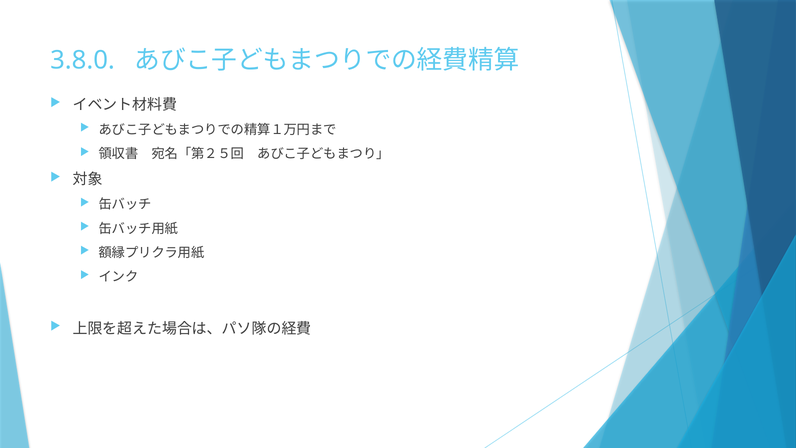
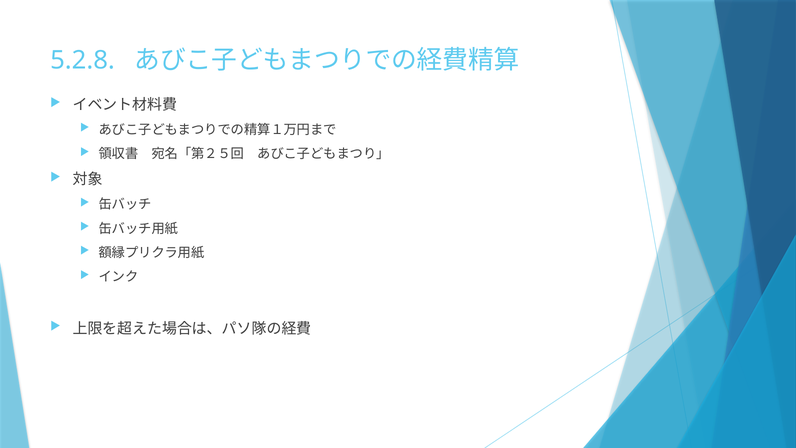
3.8.0: 3.8.0 -> 5.2.8 (83, 60)
